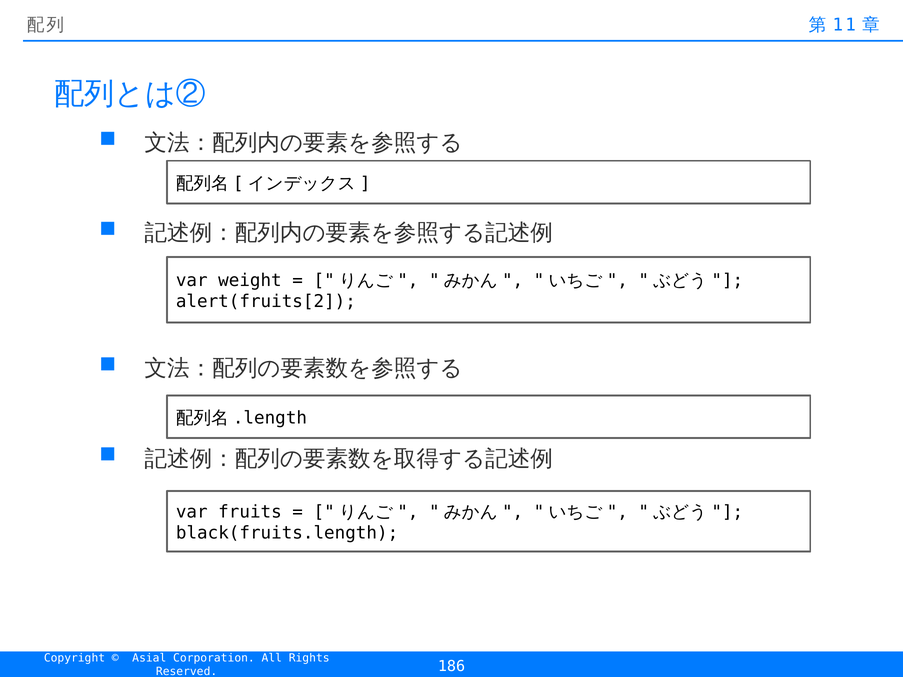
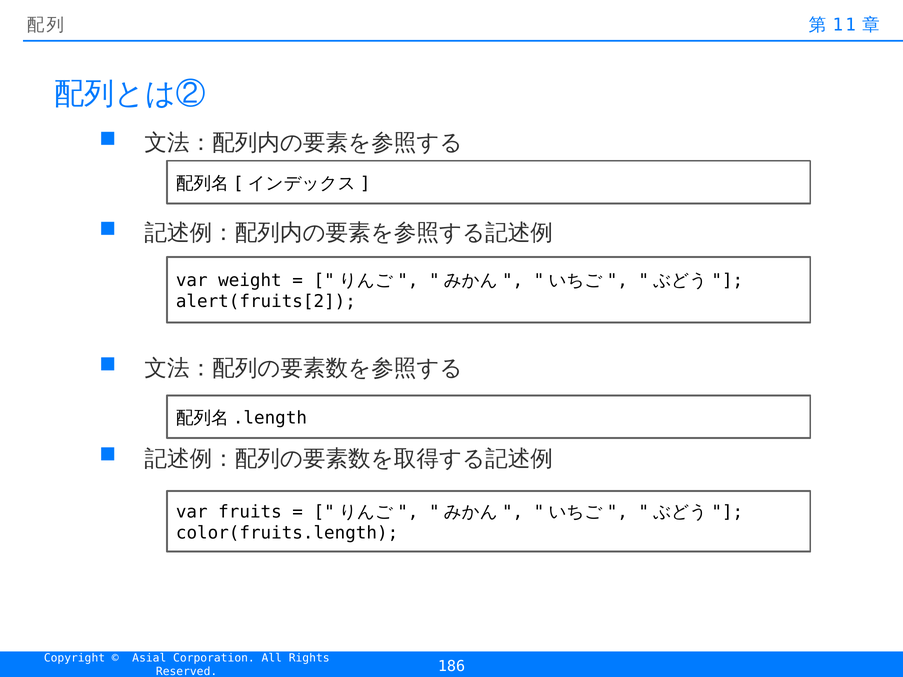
black(fruits.length: black(fruits.length -> color(fruits.length (287, 533)
